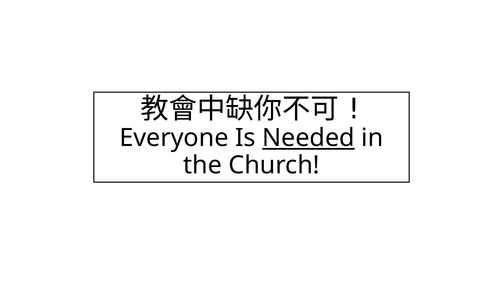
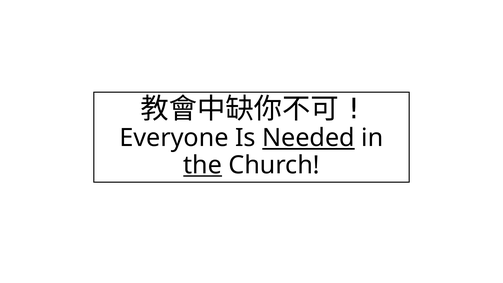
the underline: none -> present (203, 165)
